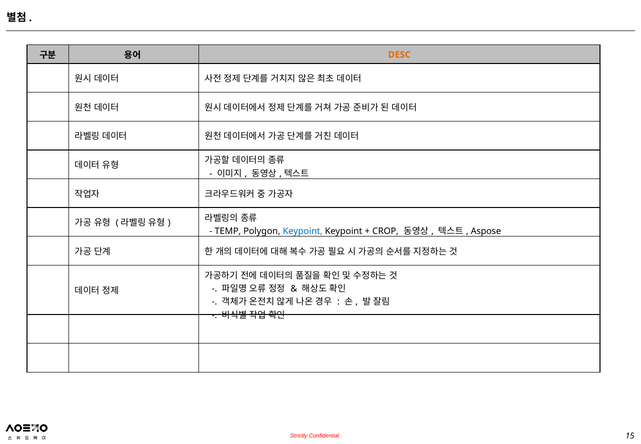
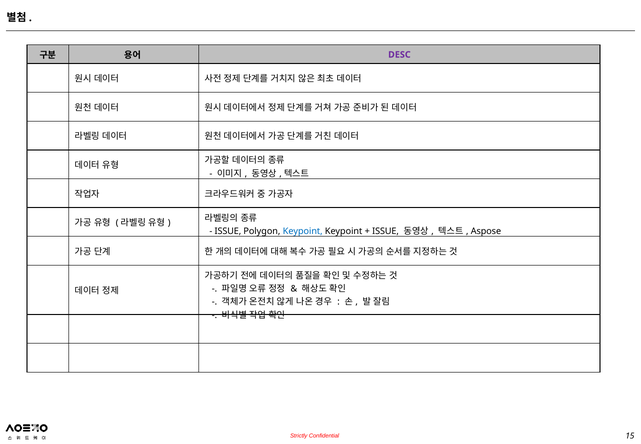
DESC colour: orange -> purple (399, 55)
TEMP: TEMP -> ISSUE (228, 231)
CROP: CROP -> ISSUE (386, 231)
